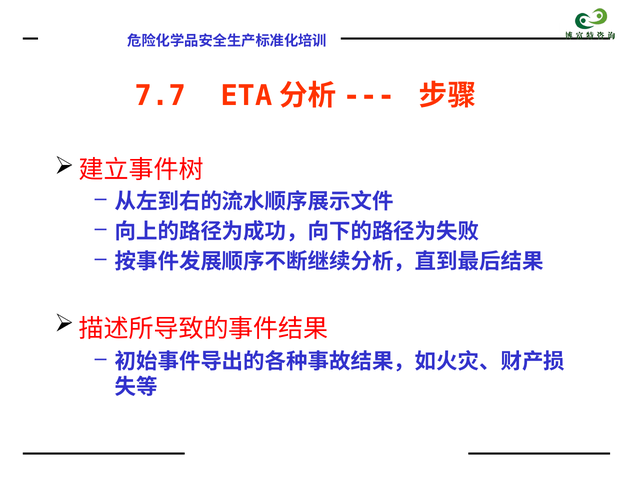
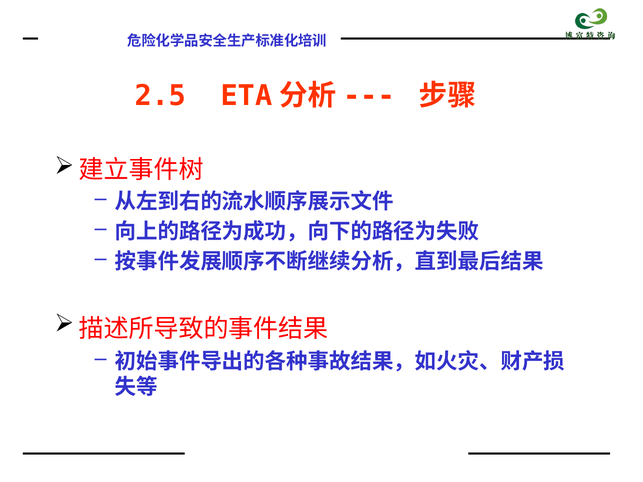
7.7: 7.7 -> 2.5 (160, 96)
